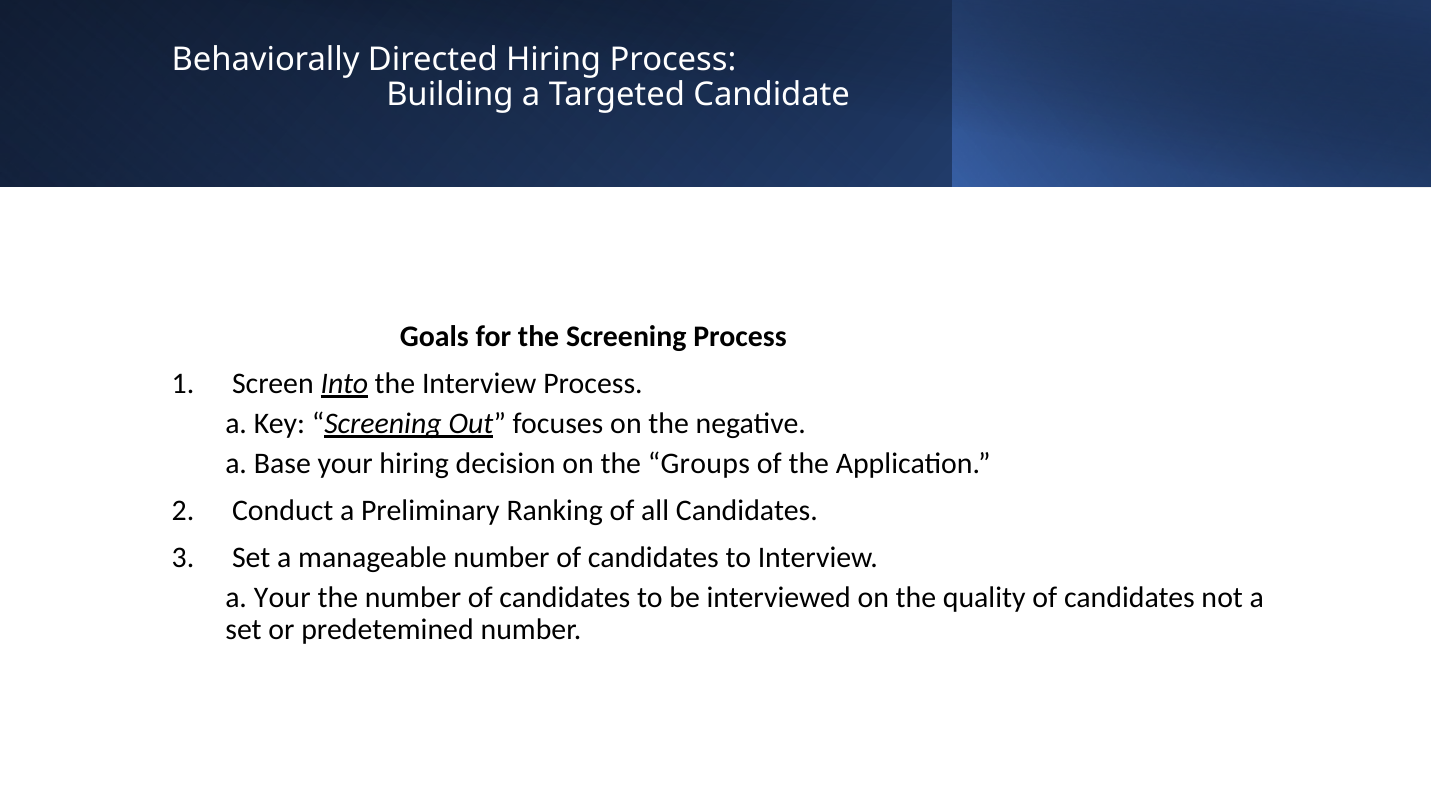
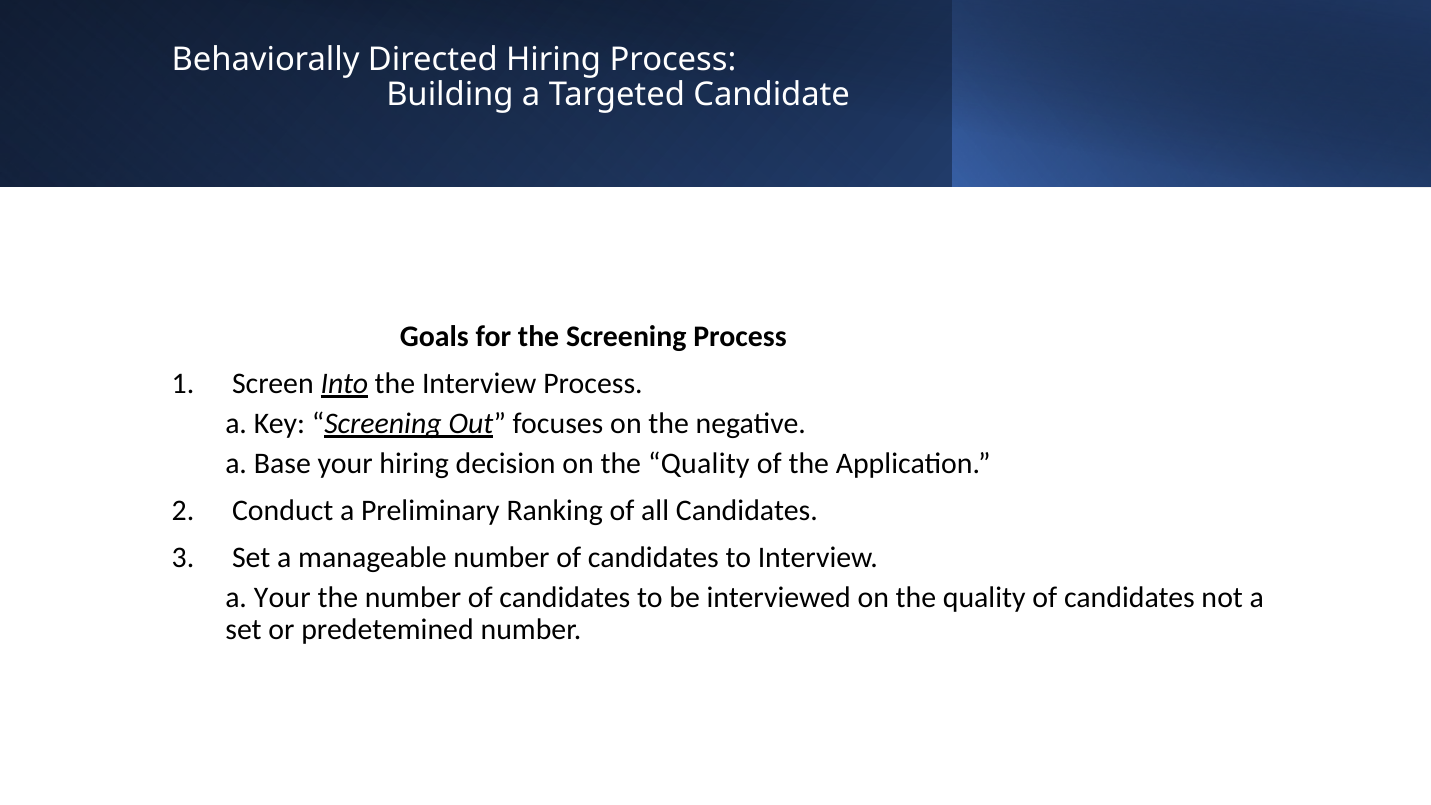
decision on the Groups: Groups -> Quality (699, 463)
